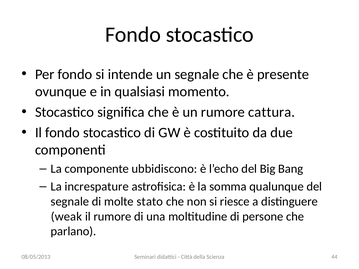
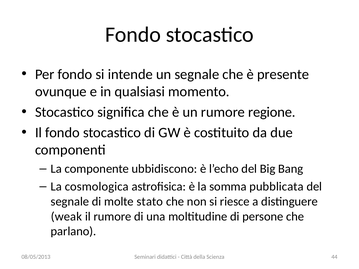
cattura: cattura -> regione (272, 112)
increspature: increspature -> cosmologica (97, 187)
qualunque: qualunque -> pubblicata (277, 187)
